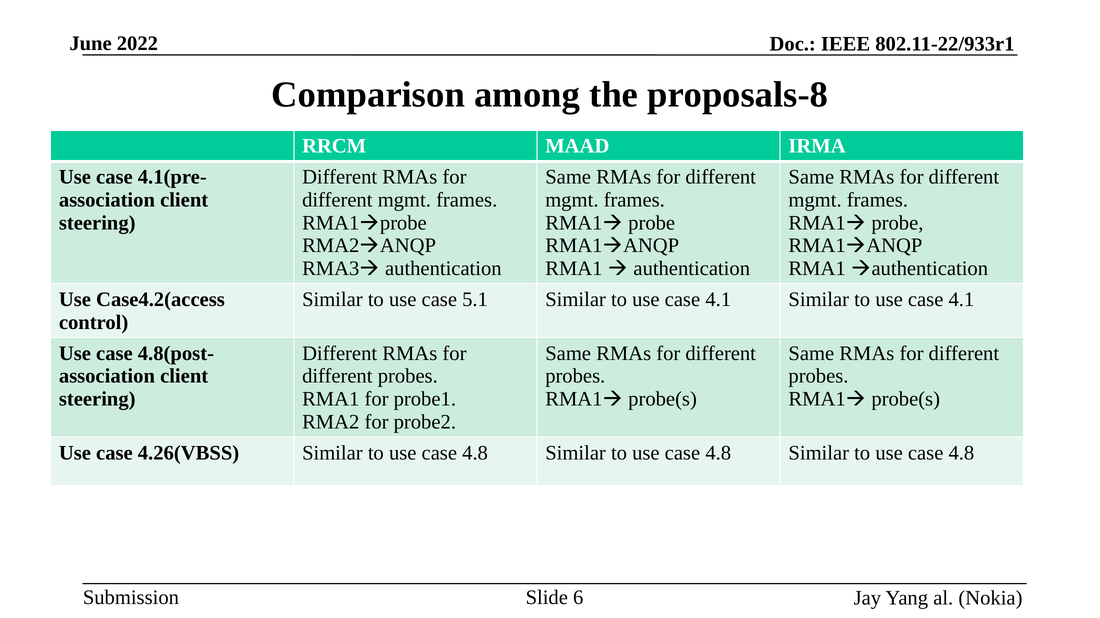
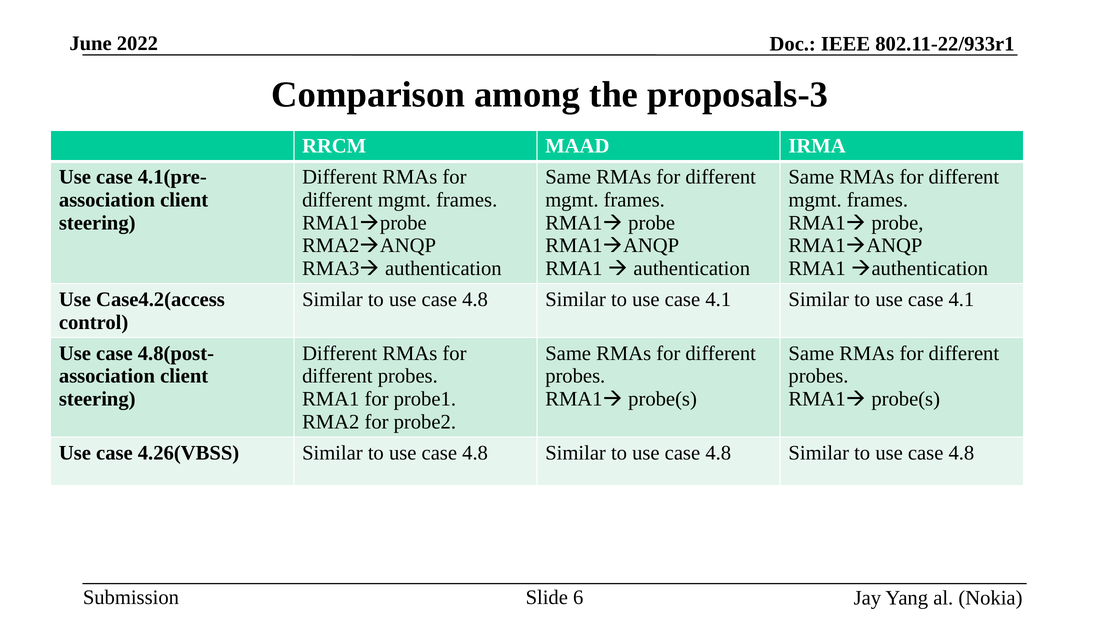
proposals-8: proposals-8 -> proposals-3 (738, 95)
5.1: 5.1 -> 4.8 (475, 300)
